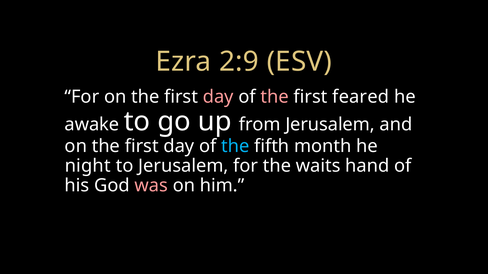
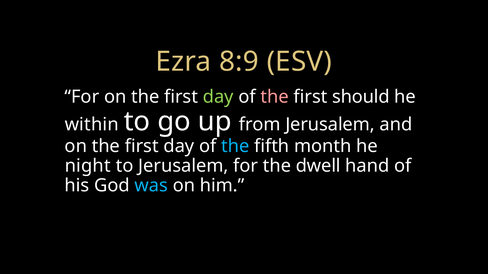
2:9: 2:9 -> 8:9 (239, 62)
day colour: pink -> light green (218, 97)
feared: feared -> should (361, 97)
awake: awake -> within (92, 125)
waits: waits -> dwell (318, 166)
was colour: pink -> light blue (151, 186)
